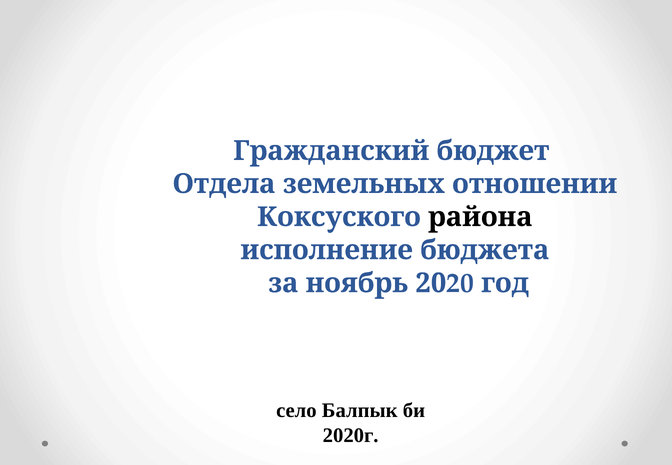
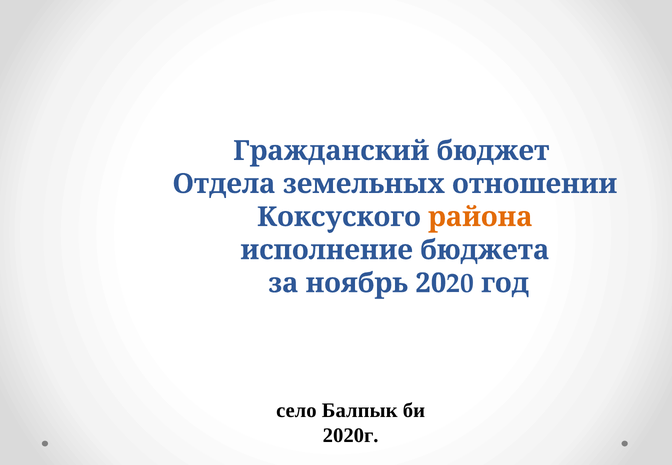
района colour: black -> orange (480, 217)
